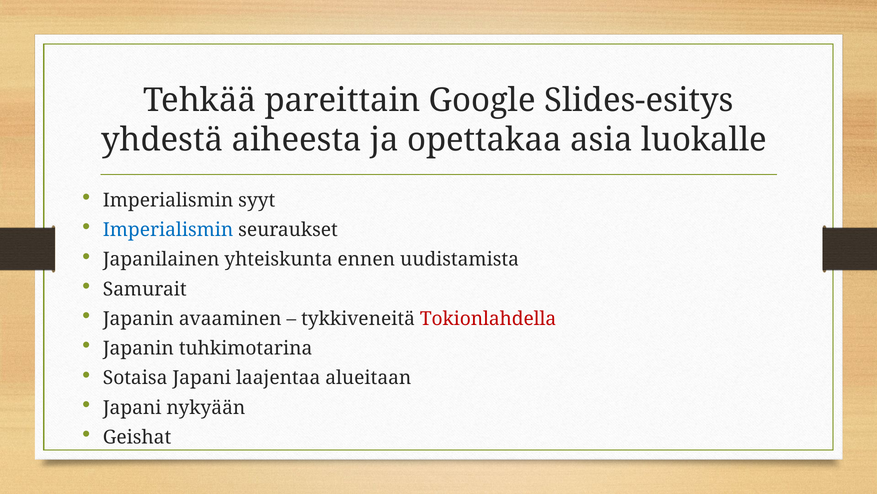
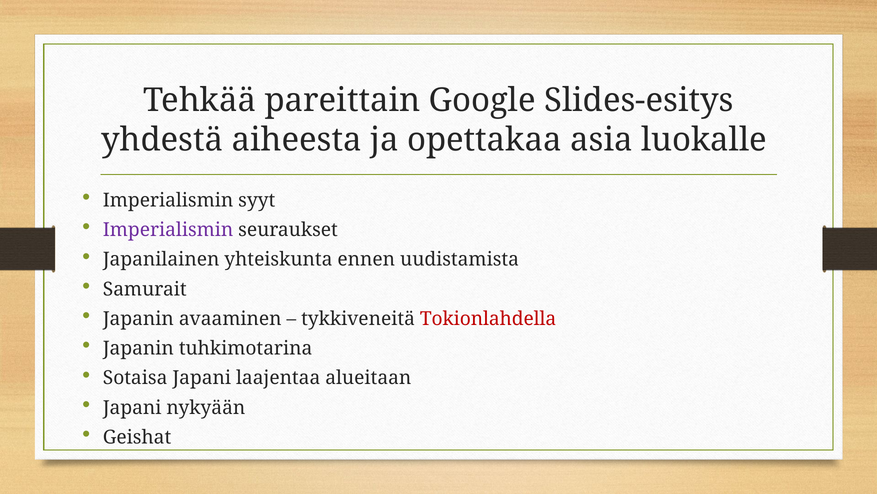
Imperialismin colour: blue -> purple (168, 230)
